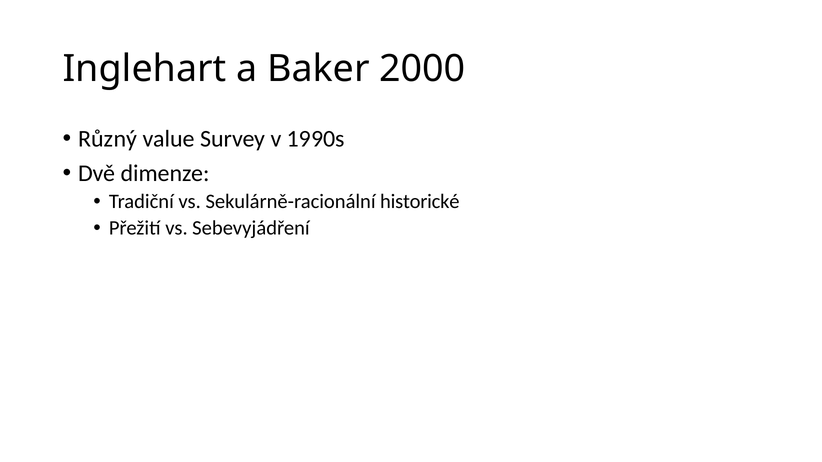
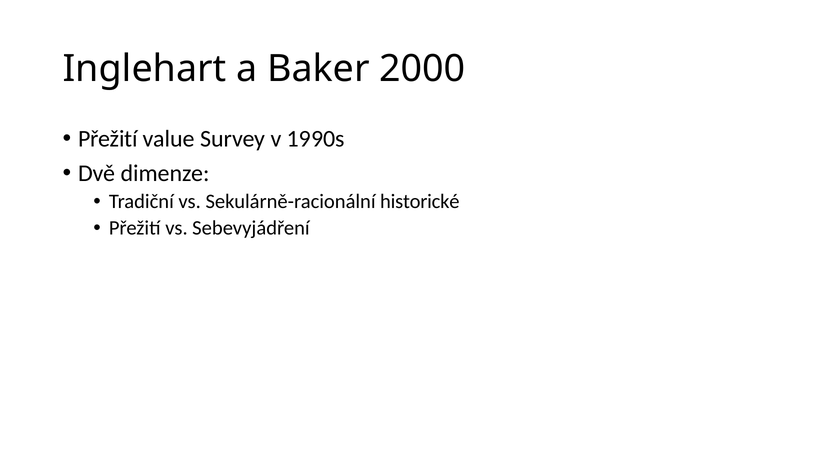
Různý: Různý -> Přežití (108, 139)
